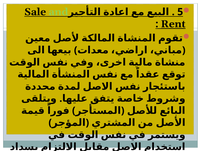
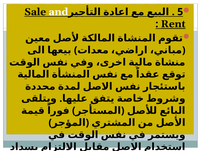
and colour: light green -> white (58, 12)
